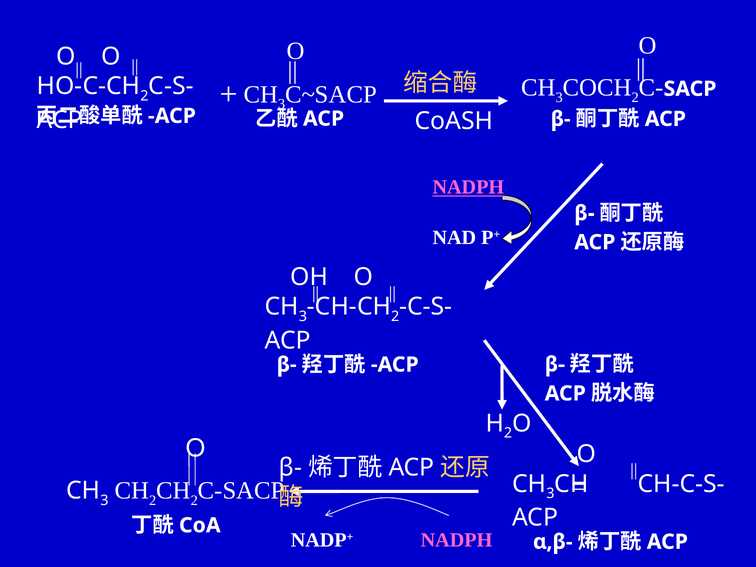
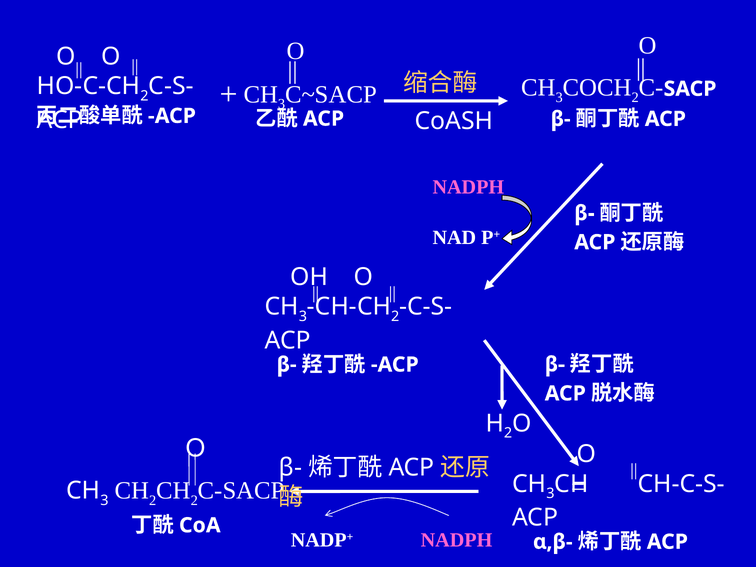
NADPH underline: present -> none (468, 187)
